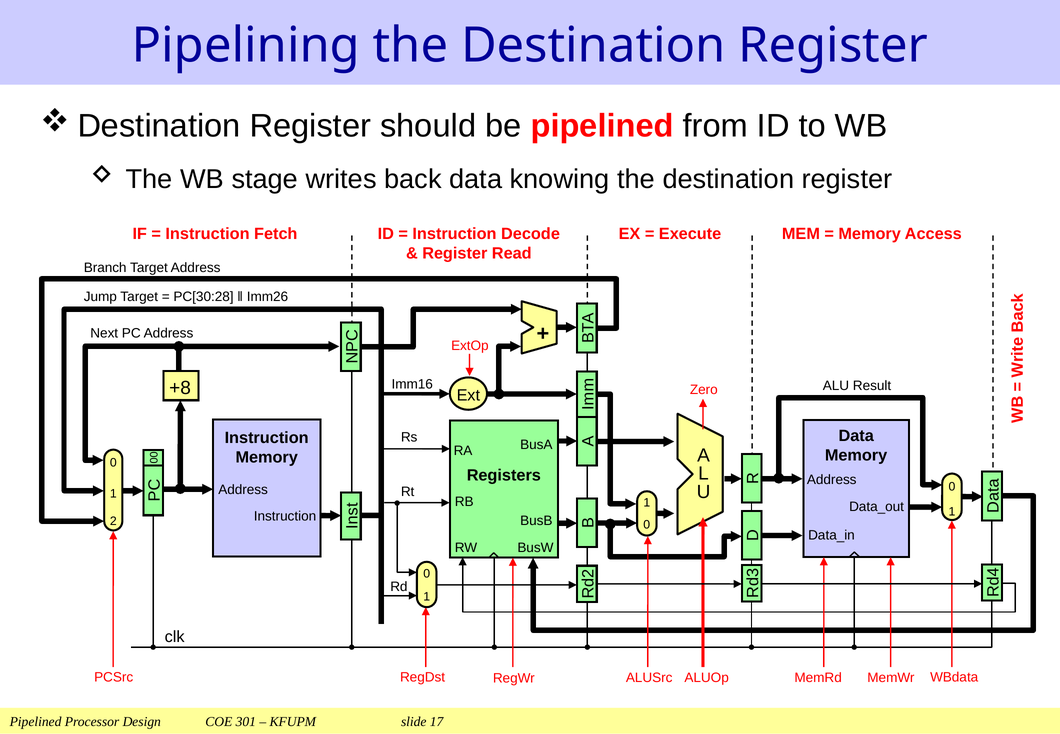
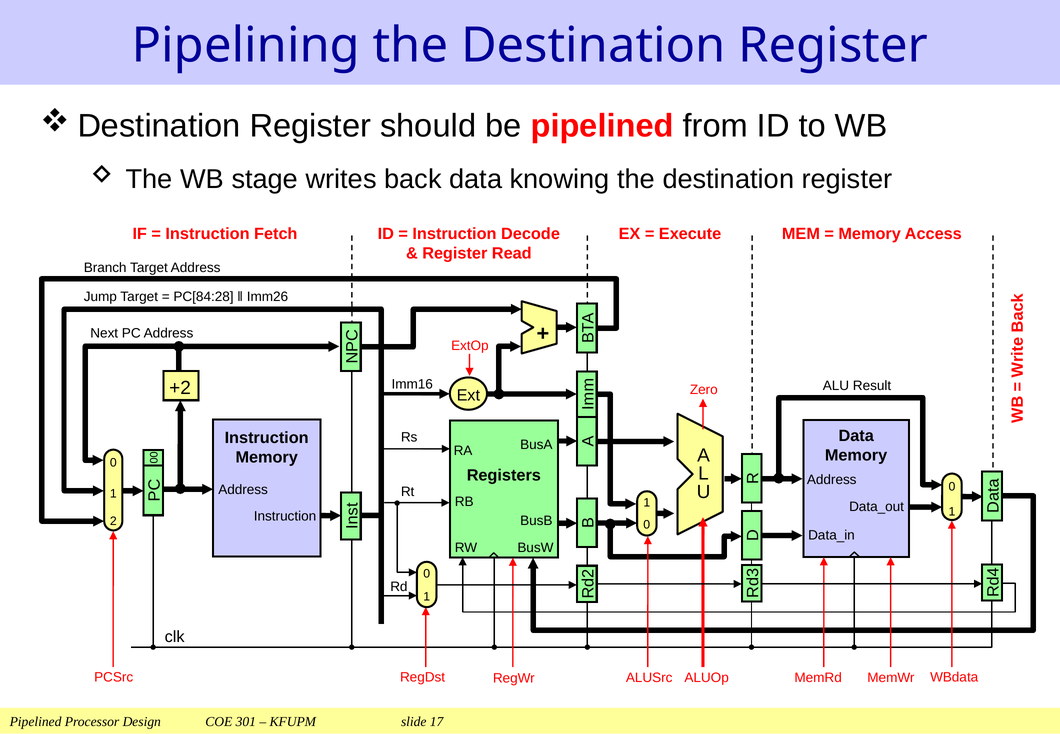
PC[30:28: PC[30:28 -> PC[84:28 (204, 297)
+8: +8 -> +2 (180, 388)
